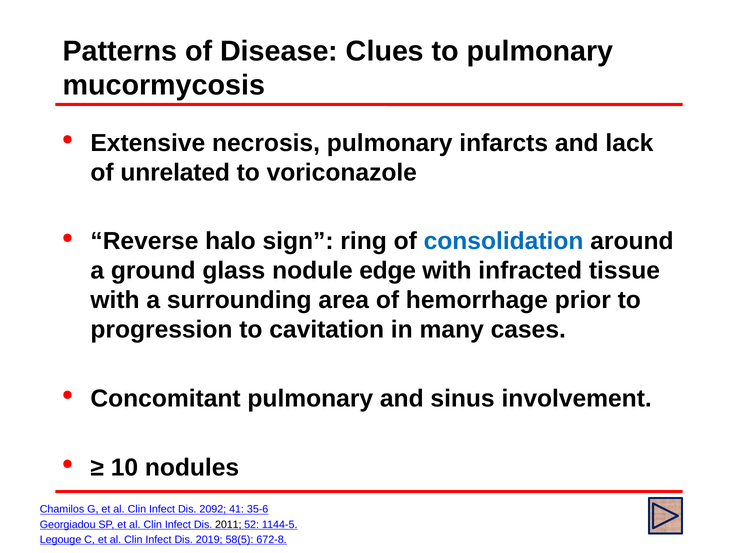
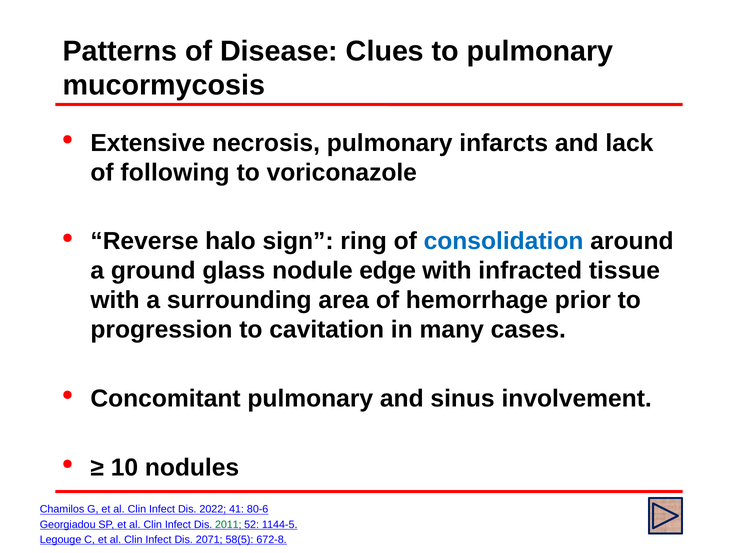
unrelated: unrelated -> following (175, 173)
2092: 2092 -> 2022 (213, 510)
35-6: 35-6 -> 80-6 (258, 510)
2011 colour: black -> green (228, 525)
2019: 2019 -> 2071 (209, 540)
